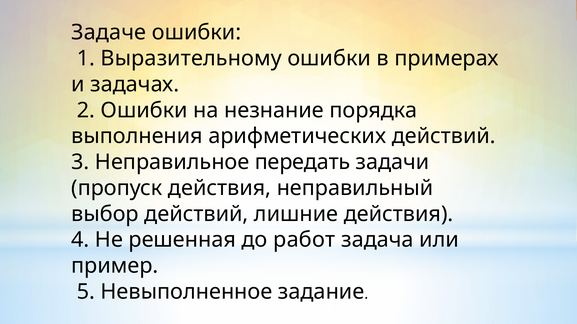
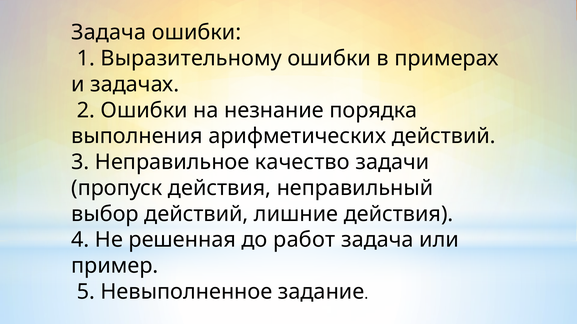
Задаче: Задаче -> Задача (109, 33)
передать: передать -> качество (302, 162)
